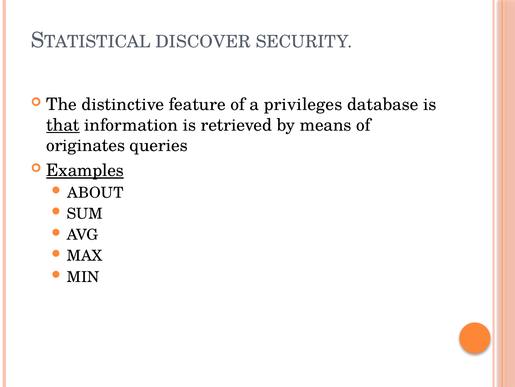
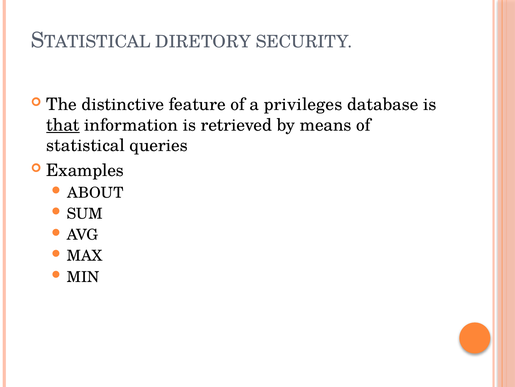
DISCOVER: DISCOVER -> DIRETORY (203, 42)
originates: originates -> statistical (86, 145)
Examples underline: present -> none (85, 170)
